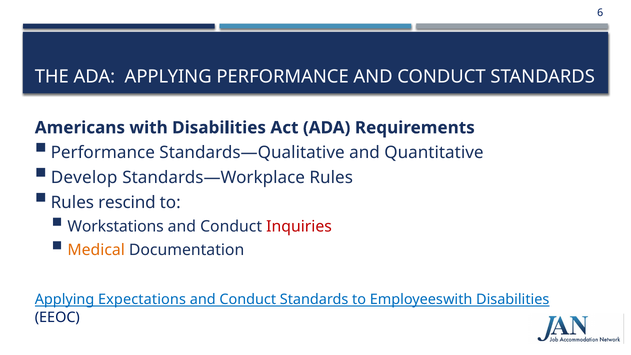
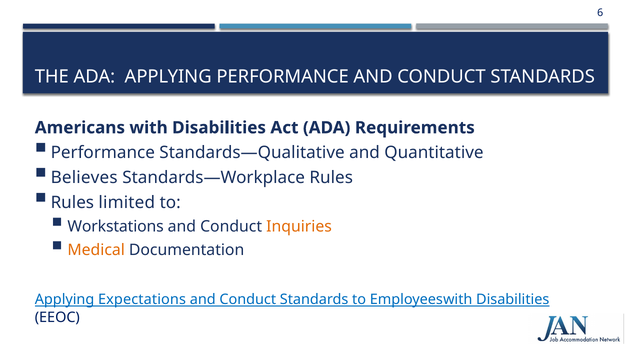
Develop: Develop -> Believes (84, 178)
rescind: rescind -> limited (127, 203)
Inquiries colour: red -> orange (299, 227)
